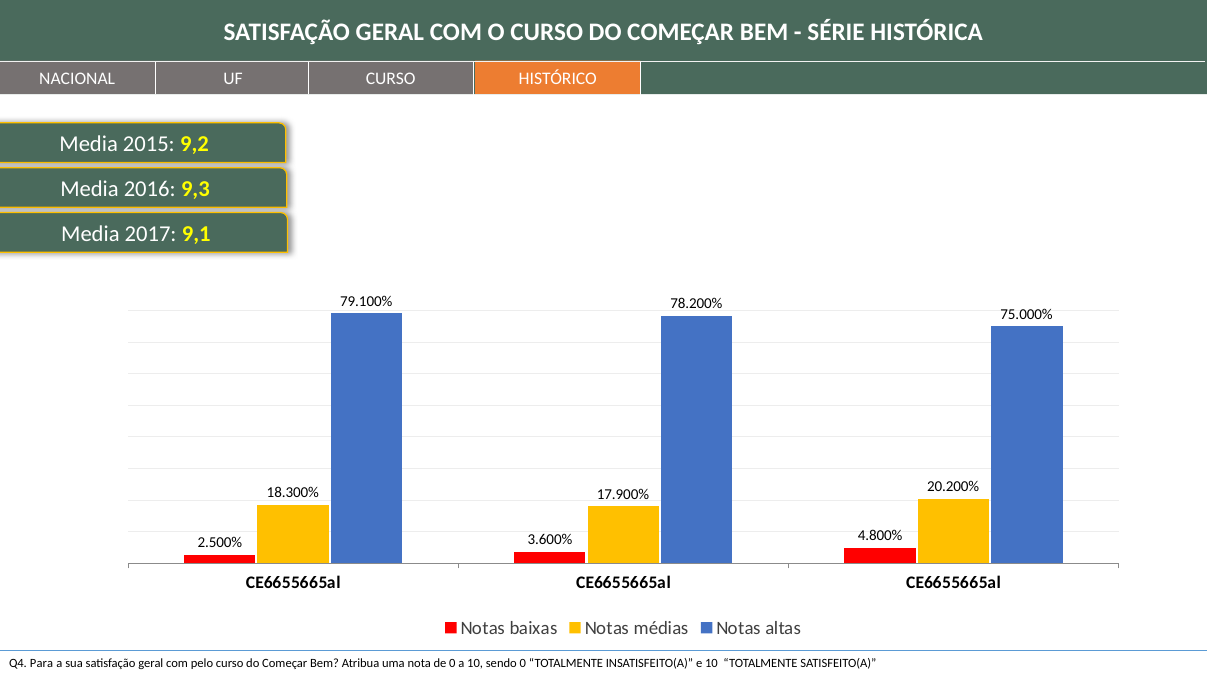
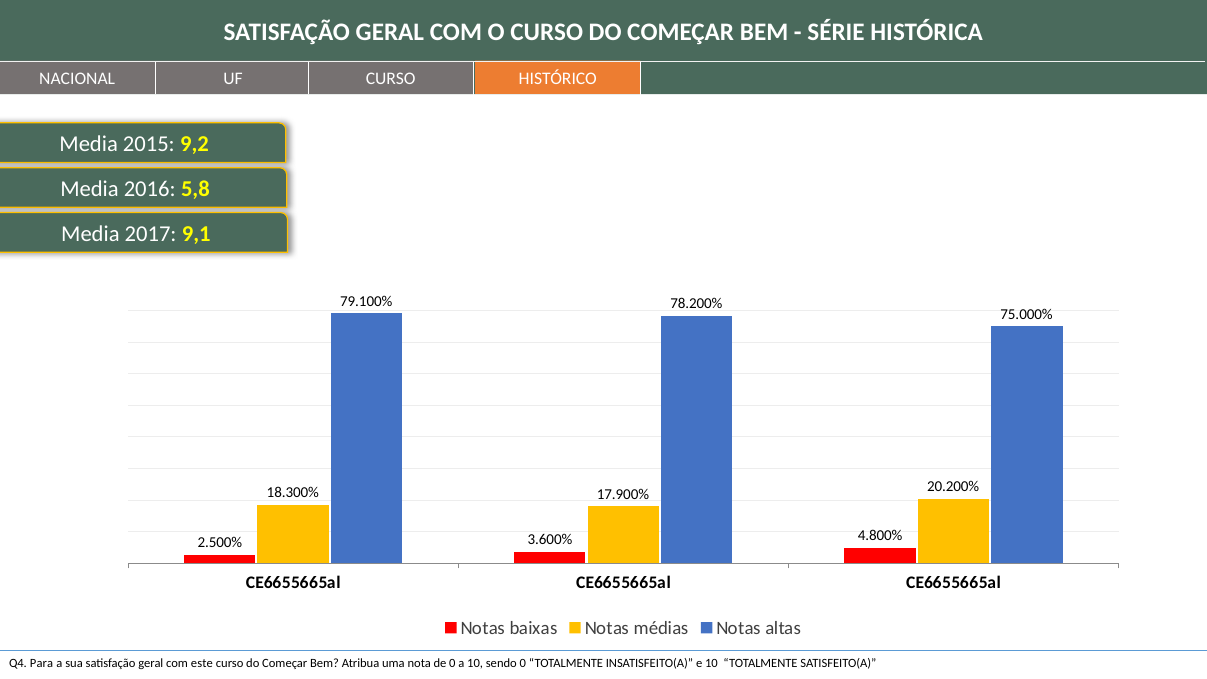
9,3: 9,3 -> 5,8 (195, 189)
pelo: pelo -> este (202, 663)
